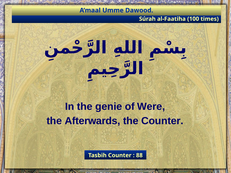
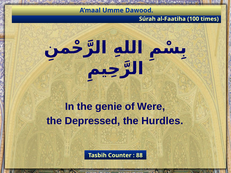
Afterwards: Afterwards -> Depressed (92, 121)
the Counter: Counter -> Hurdles (162, 121)
